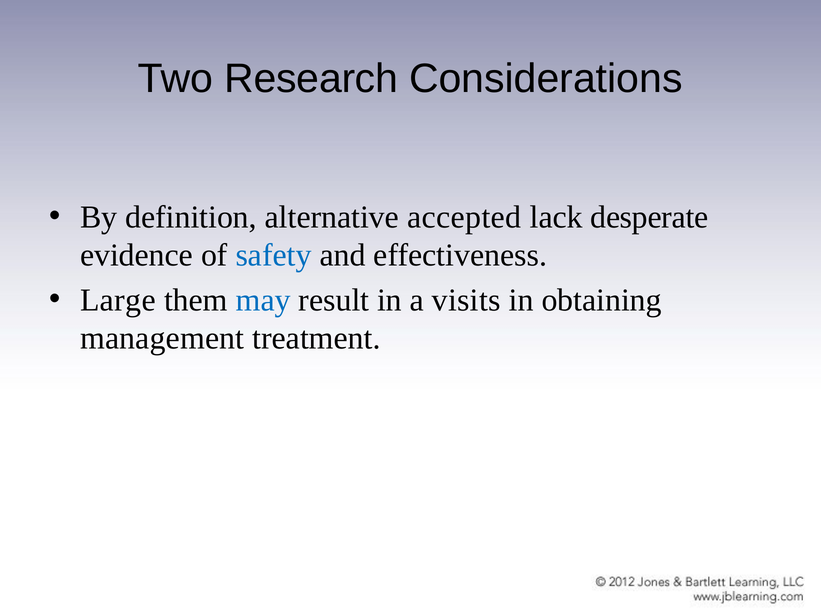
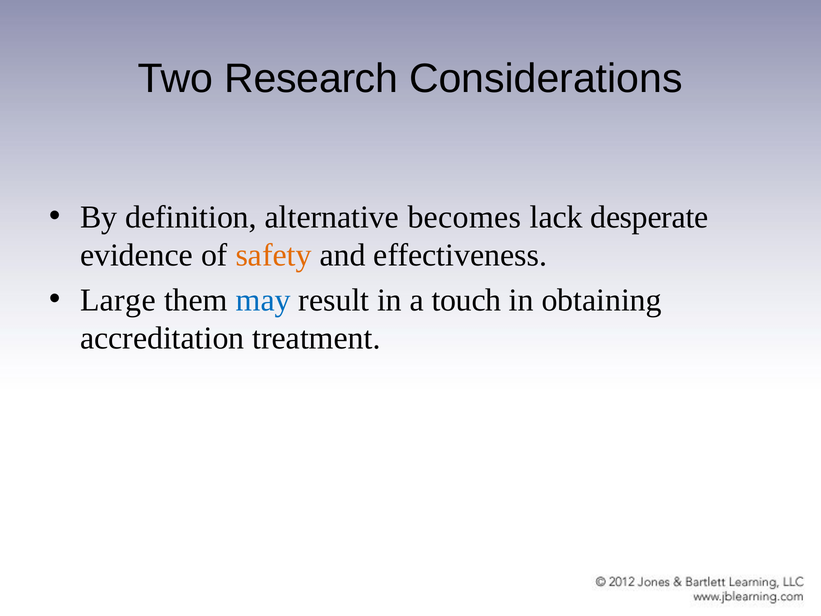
accepted: accepted -> becomes (464, 217)
safety colour: blue -> orange (274, 255)
visits: visits -> touch (467, 300)
management: management -> accreditation (162, 338)
